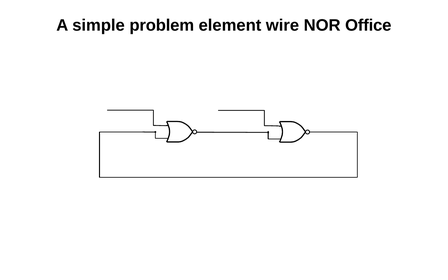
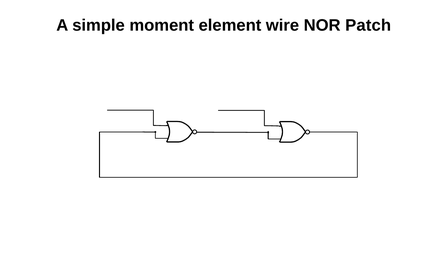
problem: problem -> moment (162, 25)
Office: Office -> Patch (368, 25)
